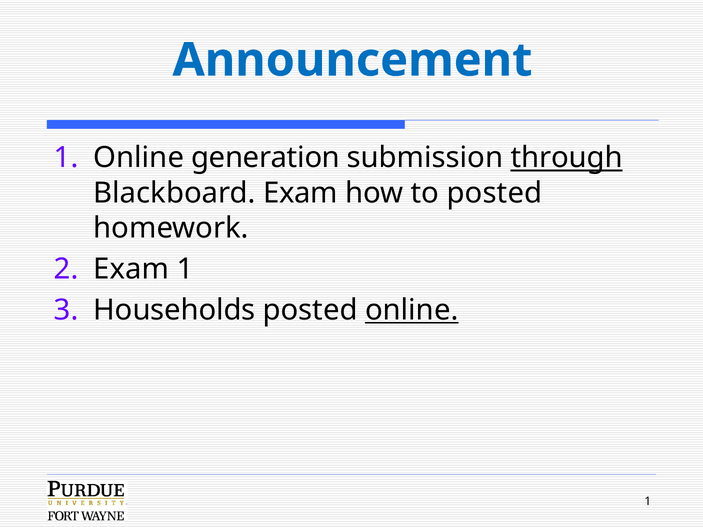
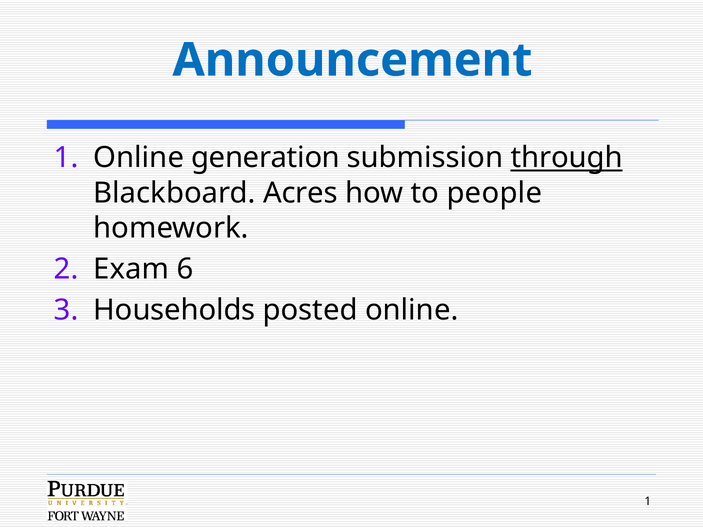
Blackboard Exam: Exam -> Acres (300, 193)
to posted: posted -> people (494, 193)
Exam 1: 1 -> 6 (185, 269)
online underline: present -> none (412, 310)
